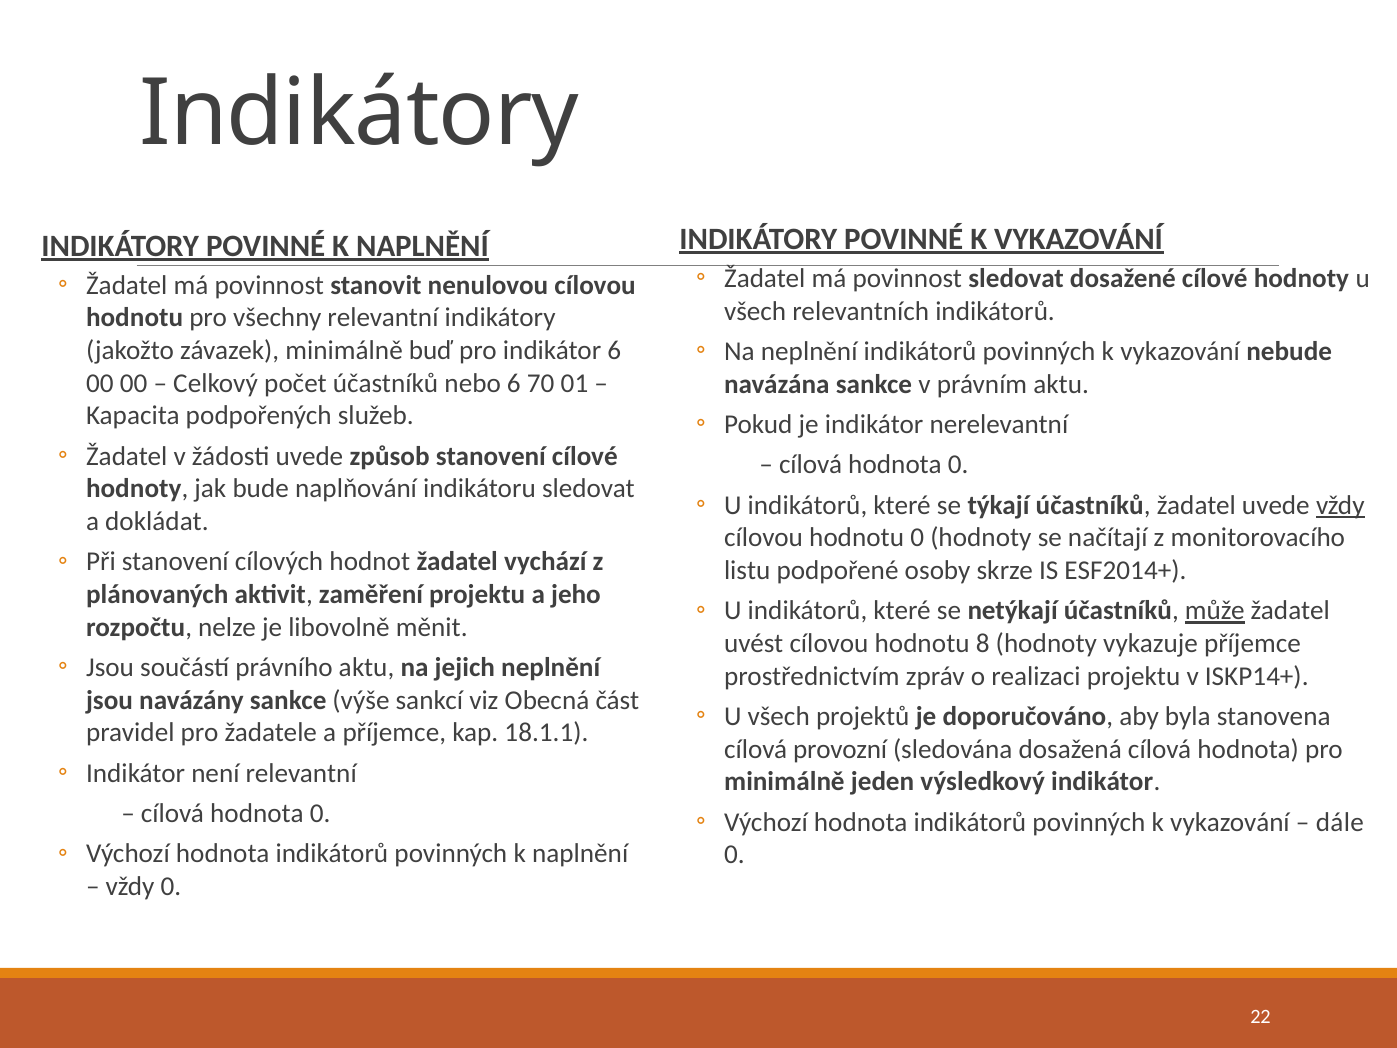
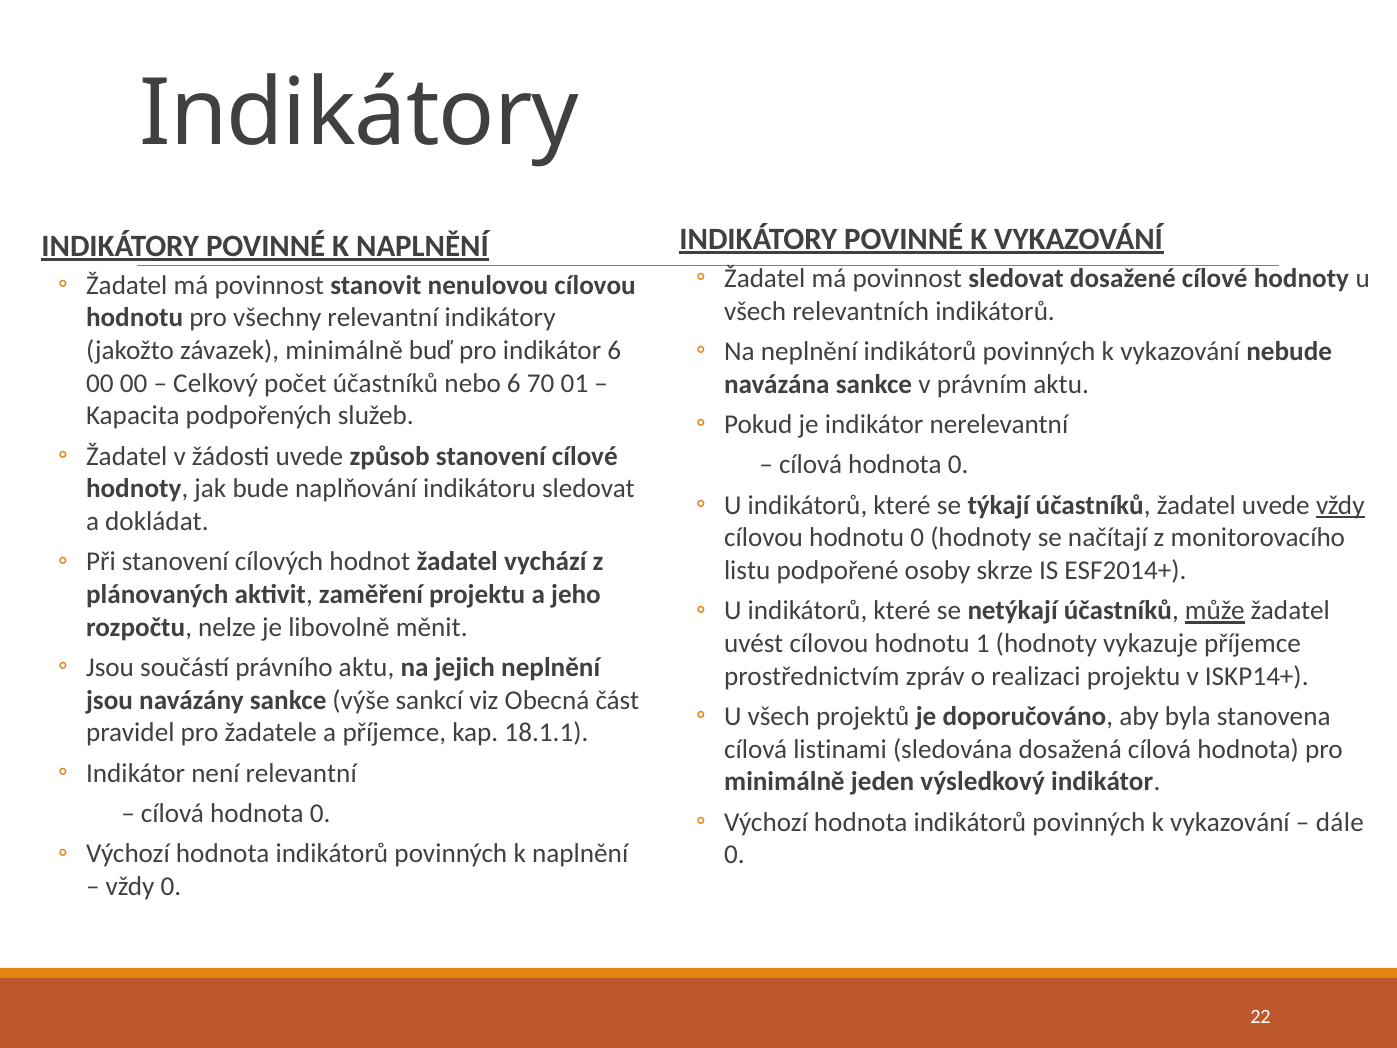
8: 8 -> 1 (983, 643)
provozní: provozní -> listinami (840, 749)
